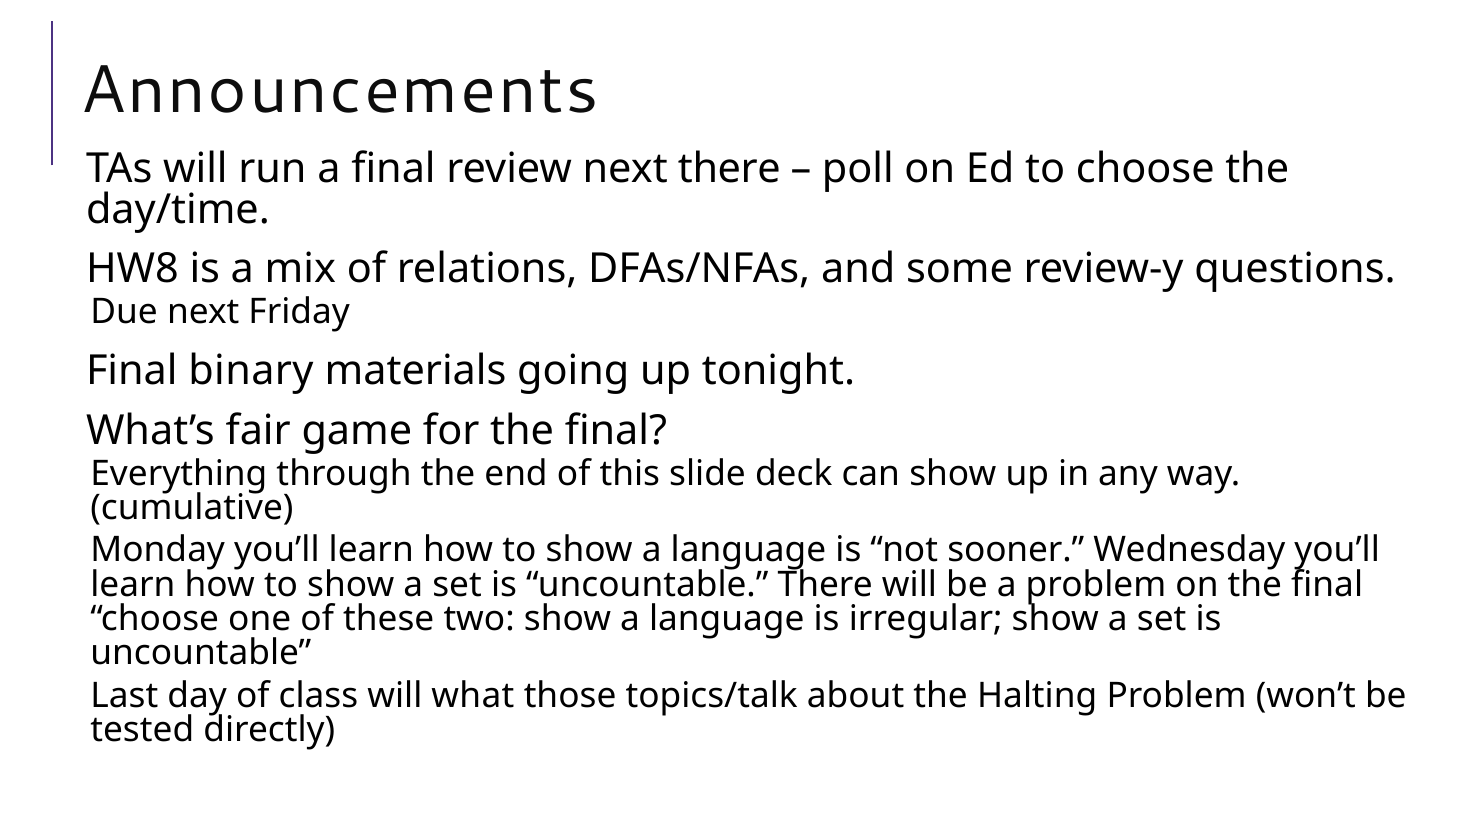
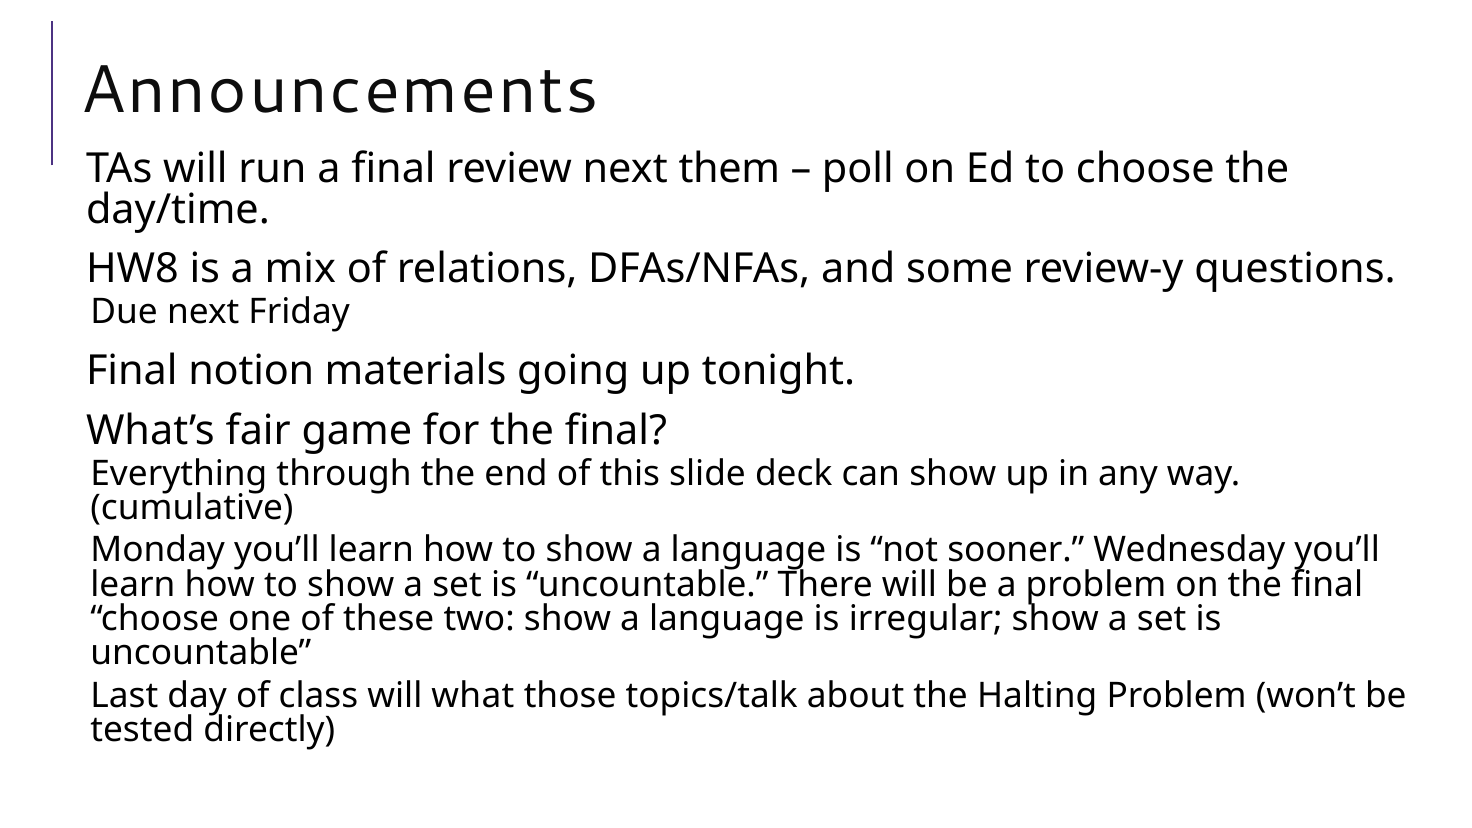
next there: there -> them (729, 169)
binary: binary -> notion (251, 371)
